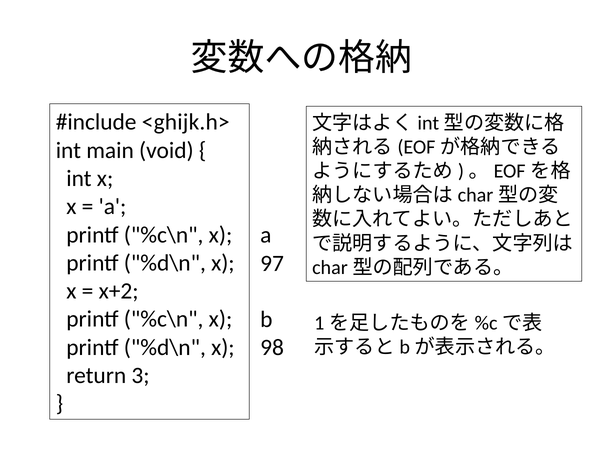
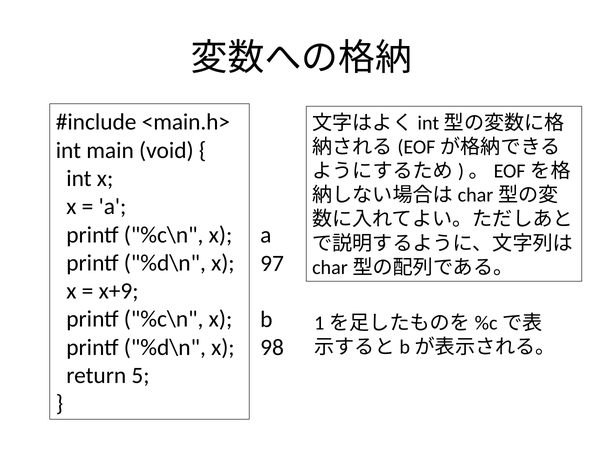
<ghijk.h>: <ghijk.h> -> <main.h> (186, 122)
x+2: x+2 -> x+9 (119, 291)
3: 3 -> 5 (141, 376)
